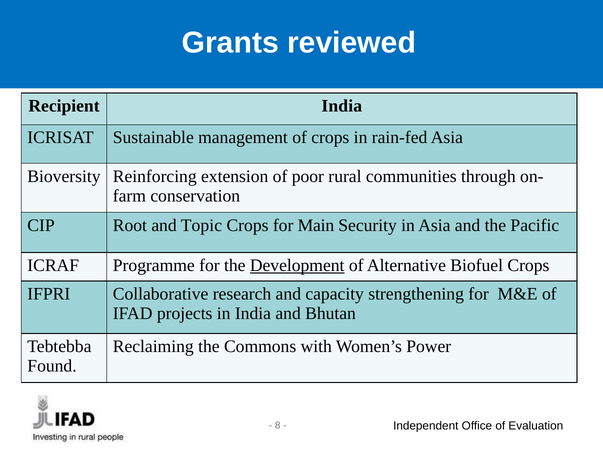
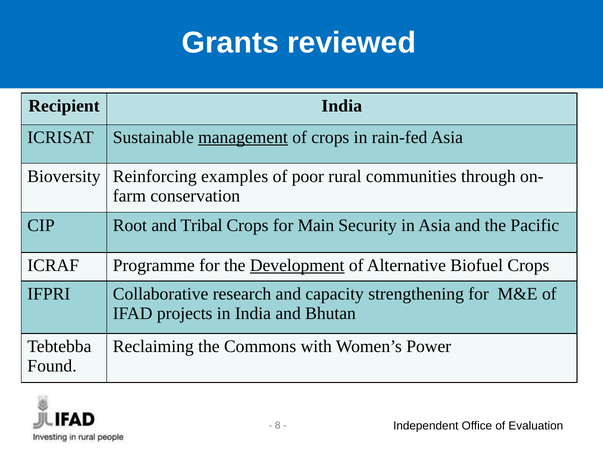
management underline: none -> present (243, 138)
extension: extension -> examples (235, 176)
Topic: Topic -> Tribal (202, 225)
